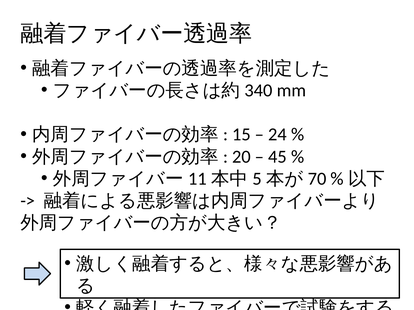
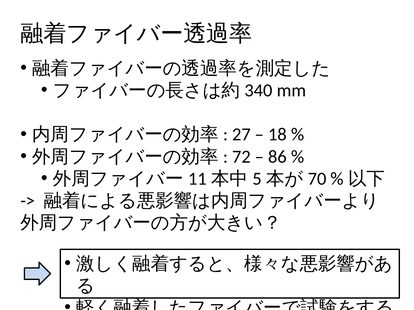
15: 15 -> 27 (241, 135)
24: 24 -> 18 (278, 135)
20: 20 -> 72 (241, 157)
45: 45 -> 86 (278, 157)
